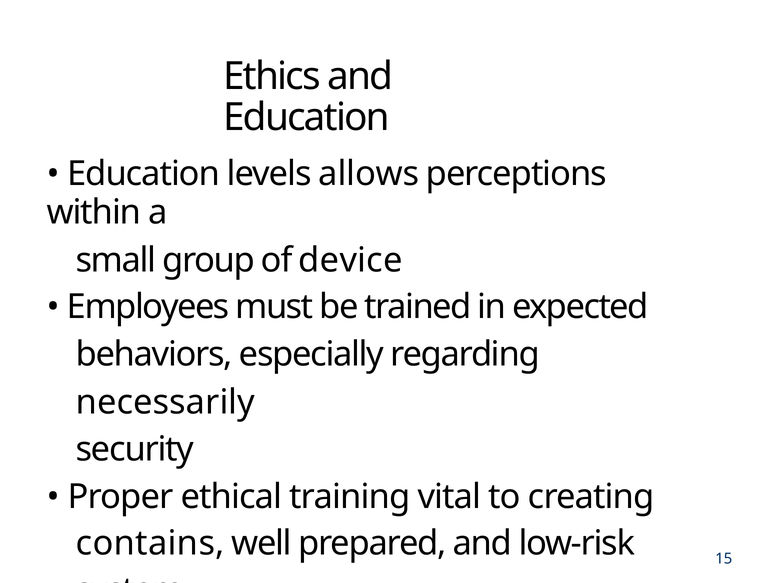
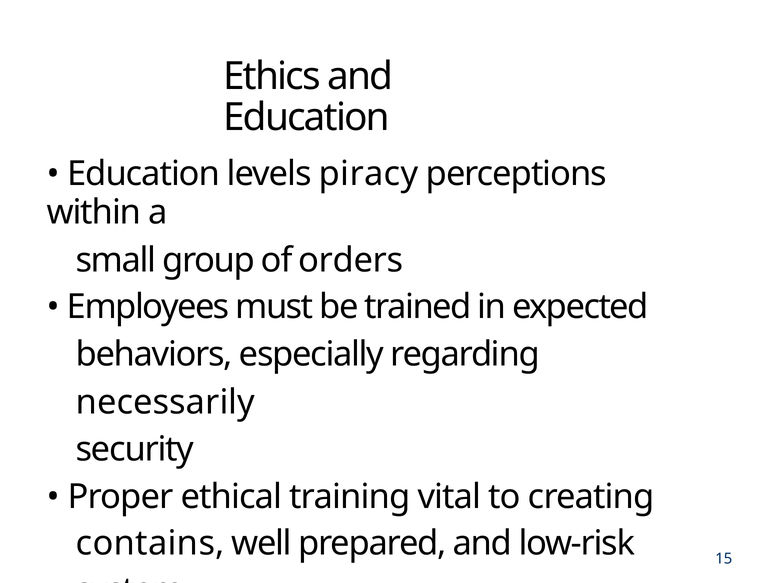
allows: allows -> piracy (369, 174)
device: device -> orders (351, 260)
